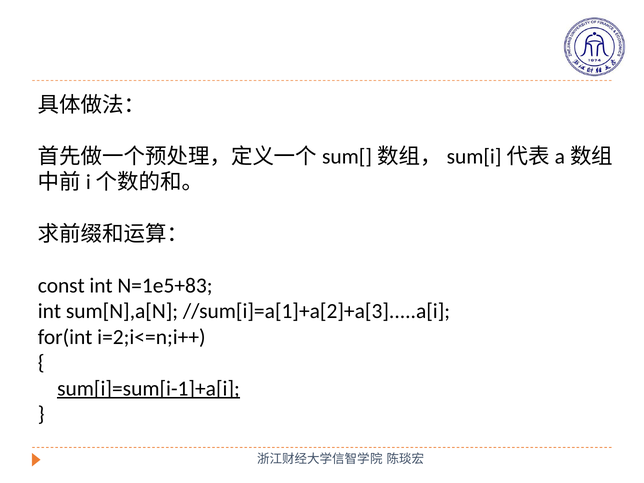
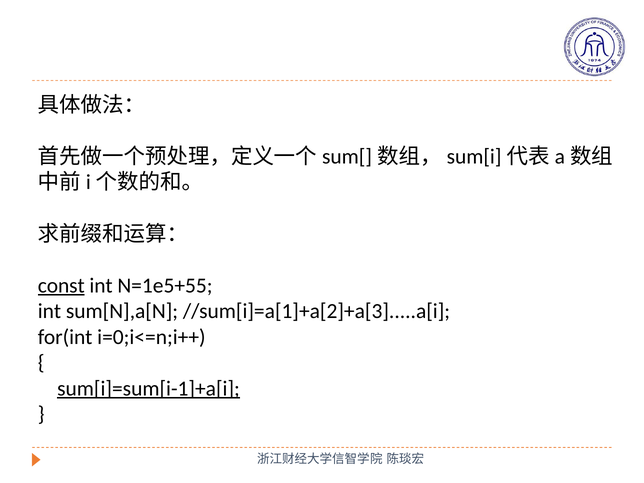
const underline: none -> present (61, 285)
N=1e5+83: N=1e5+83 -> N=1e5+55 (165, 285)
i=2;i<=n;i++: i=2;i<=n;i++ -> i=0;i<=n;i++ (151, 337)
